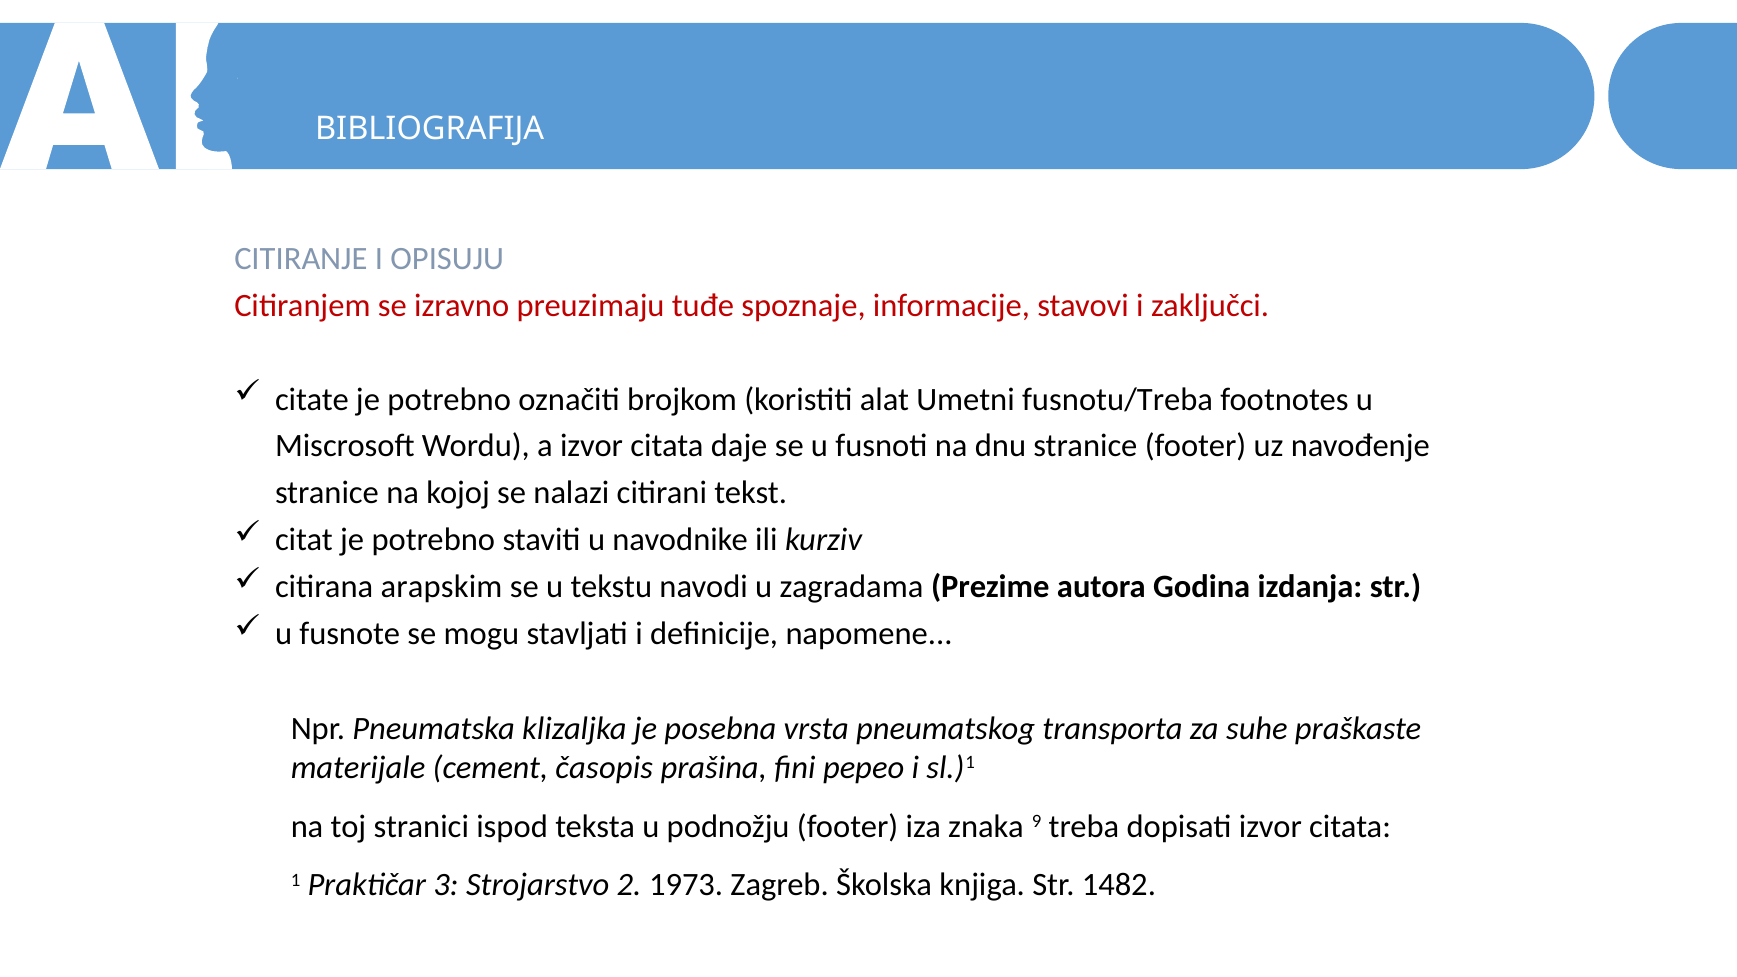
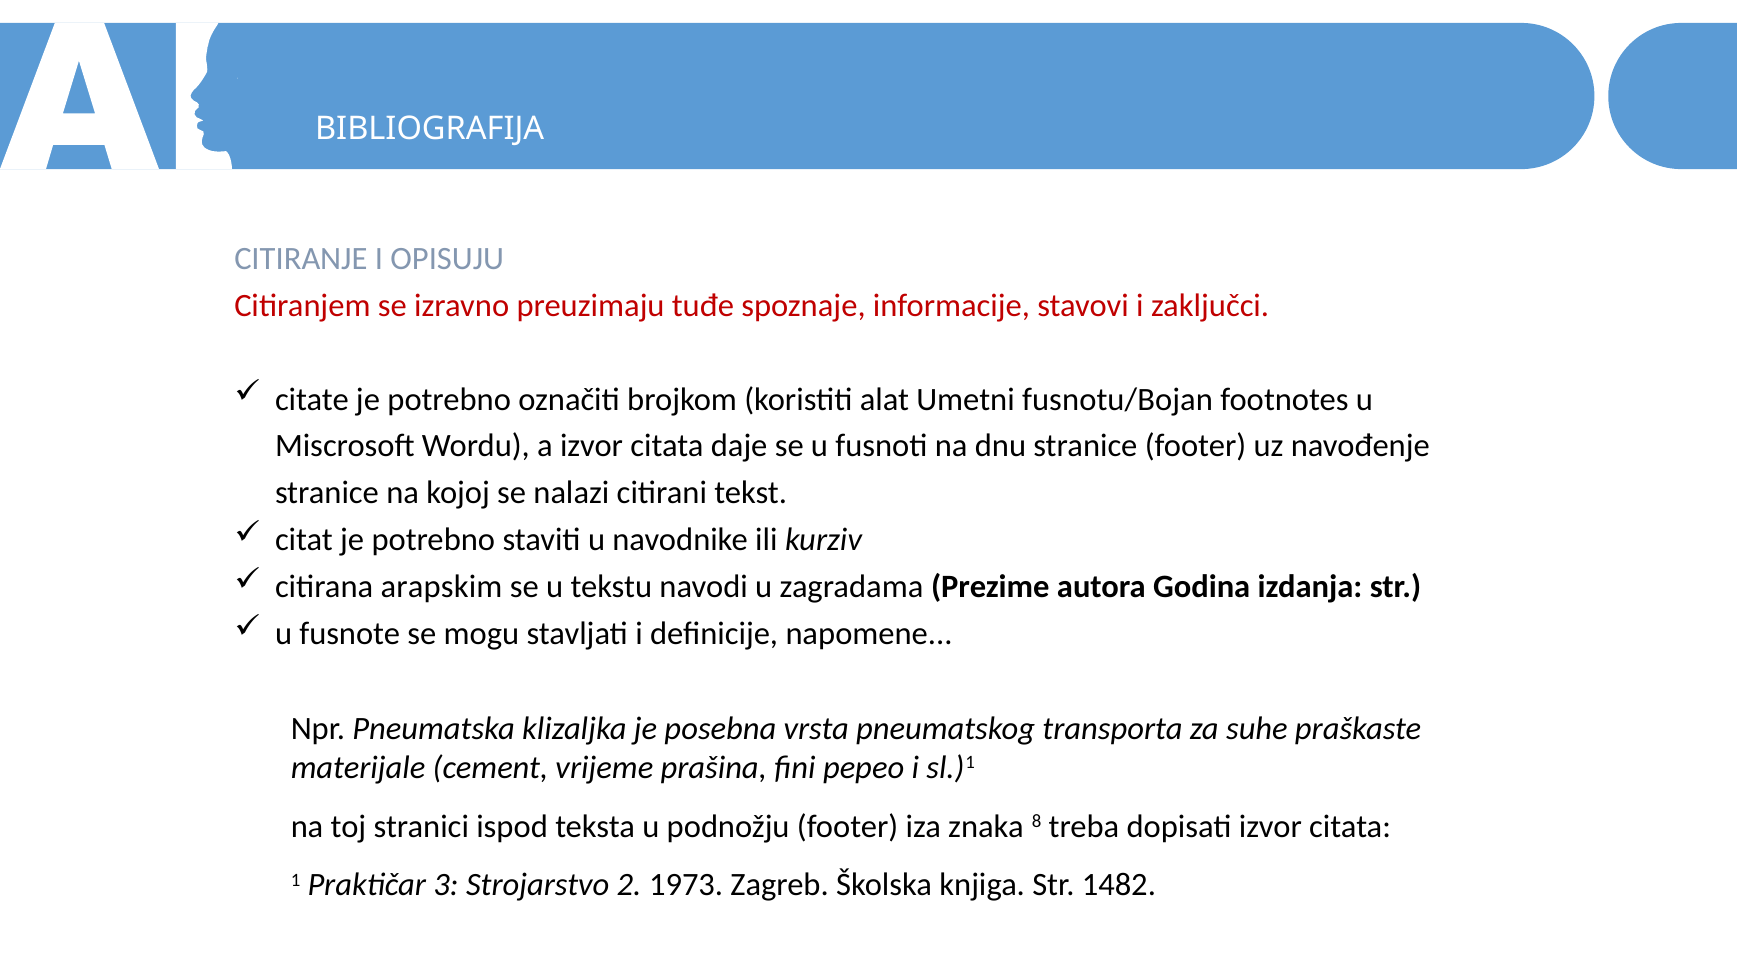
fusnotu/Treba: fusnotu/Treba -> fusnotu/Bojan (1118, 399)
časopis: časopis -> vrijeme (604, 768)
9: 9 -> 8 (1037, 821)
